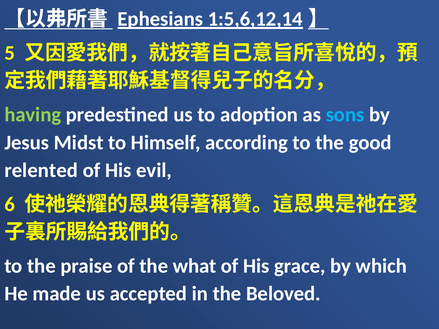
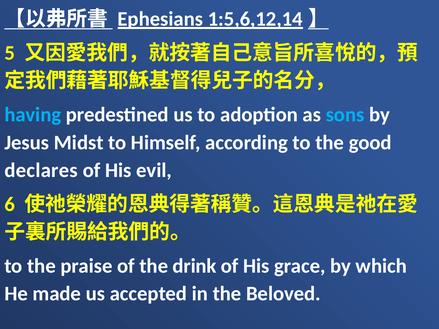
having colour: light green -> light blue (33, 115)
relented: relented -> declares (41, 170)
what: what -> drink (195, 266)
